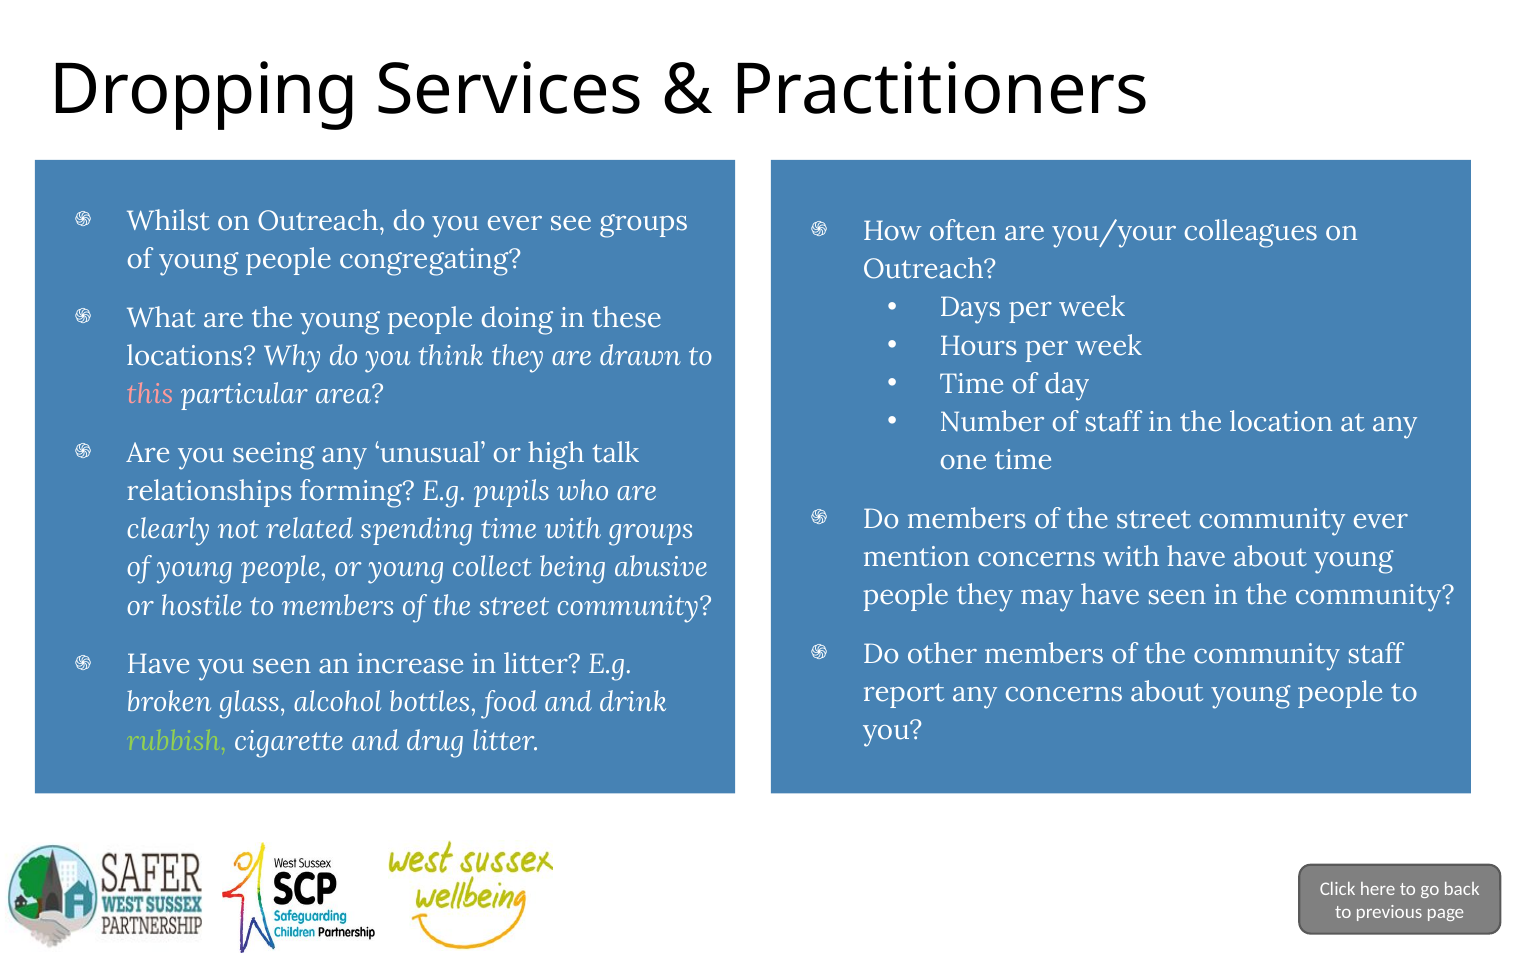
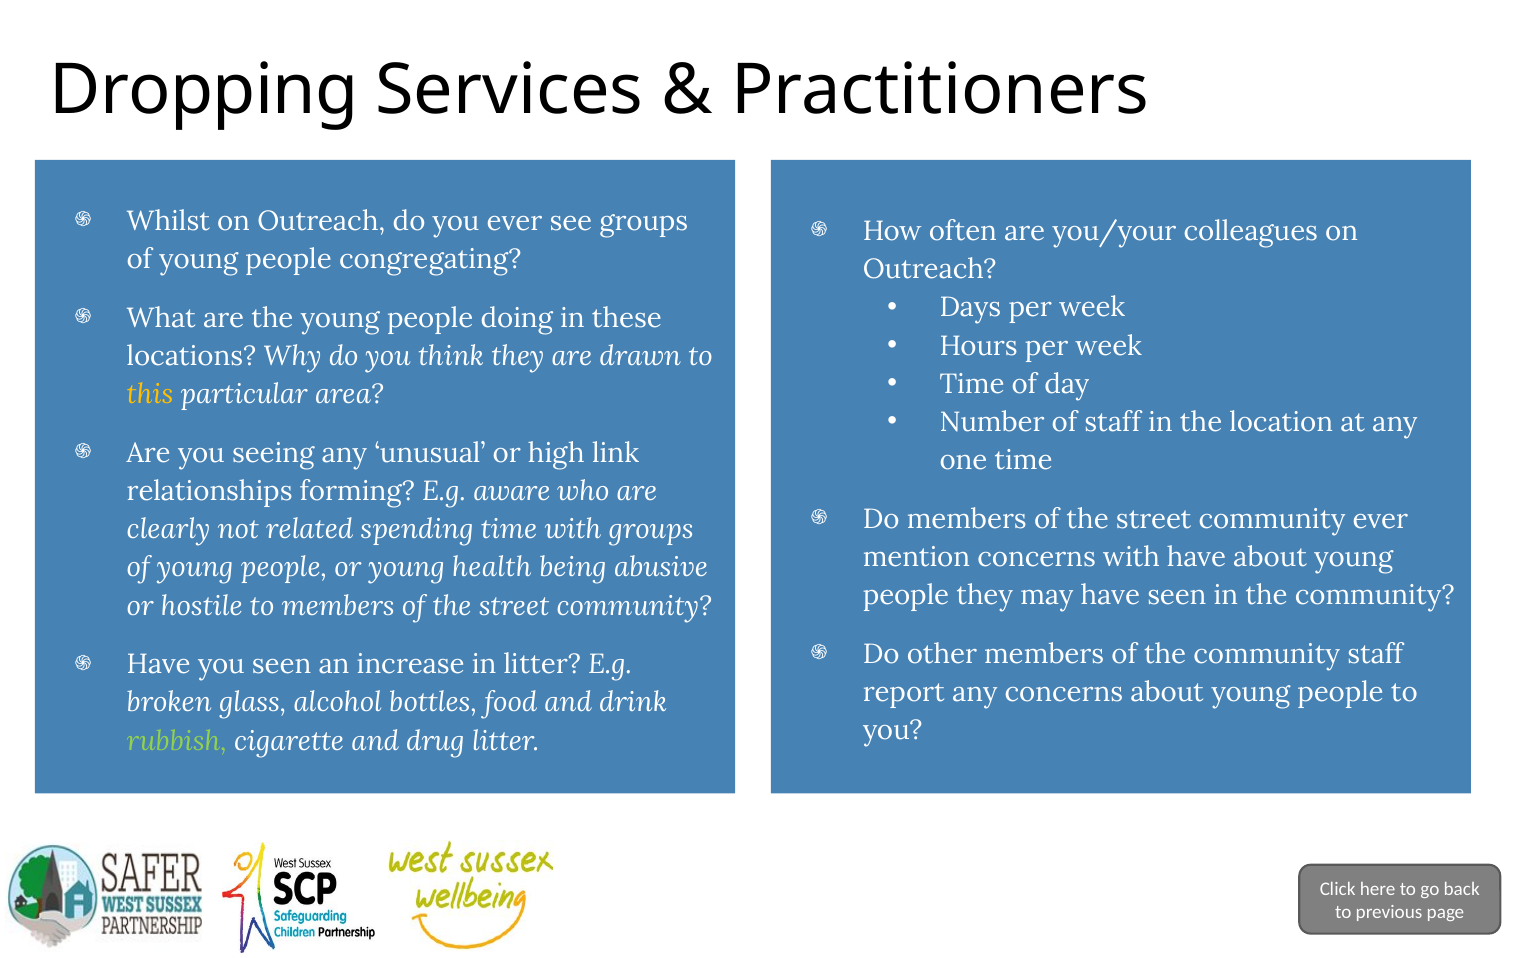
this colour: pink -> yellow (150, 394)
talk: talk -> link (616, 453)
pupils: pupils -> aware (512, 491)
collect: collect -> health (492, 568)
